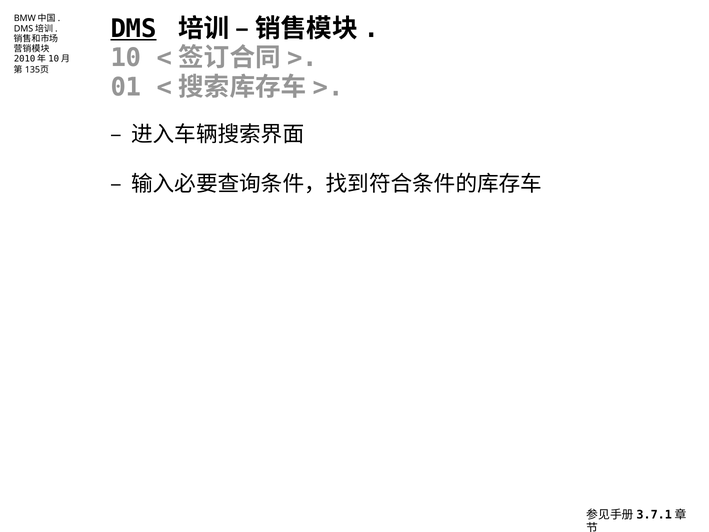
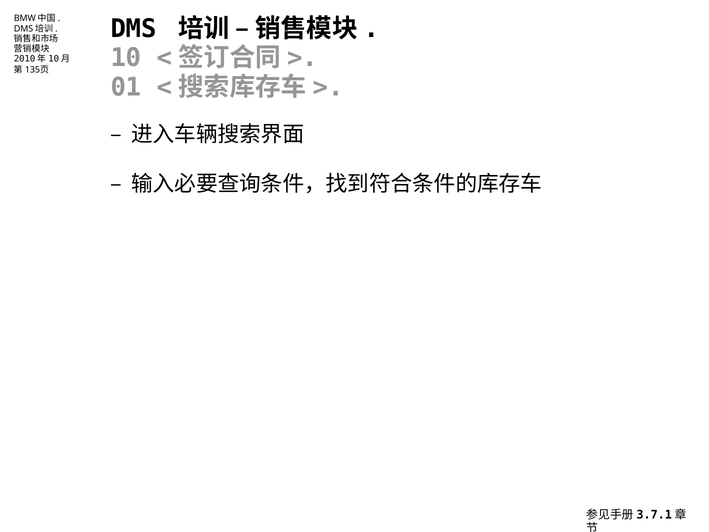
DMS underline: present -> none (134, 29)
